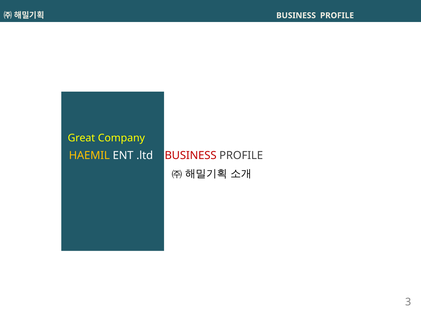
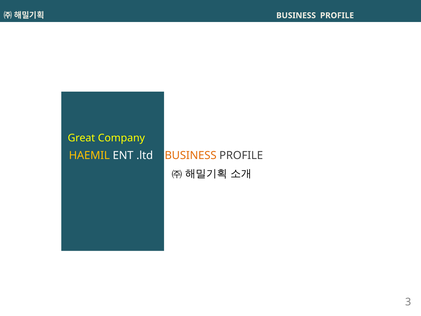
BUSINESS colour: red -> orange (191, 155)
